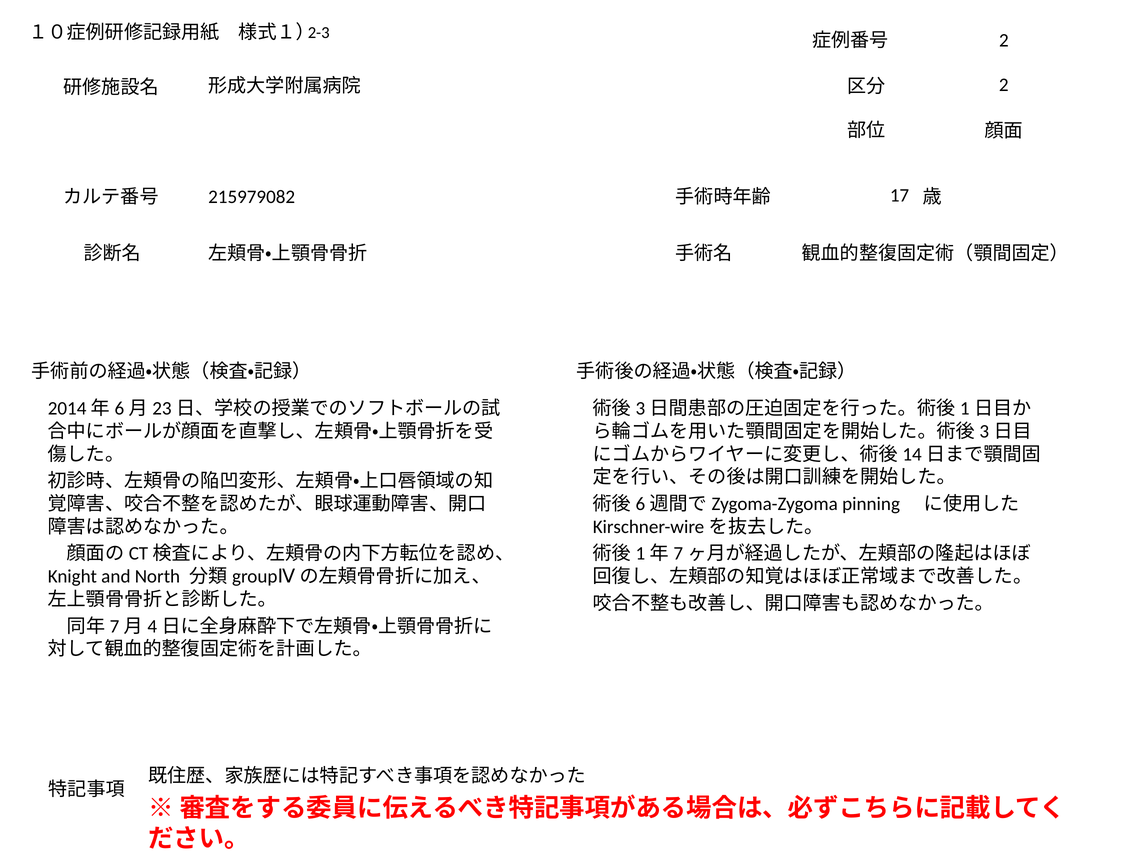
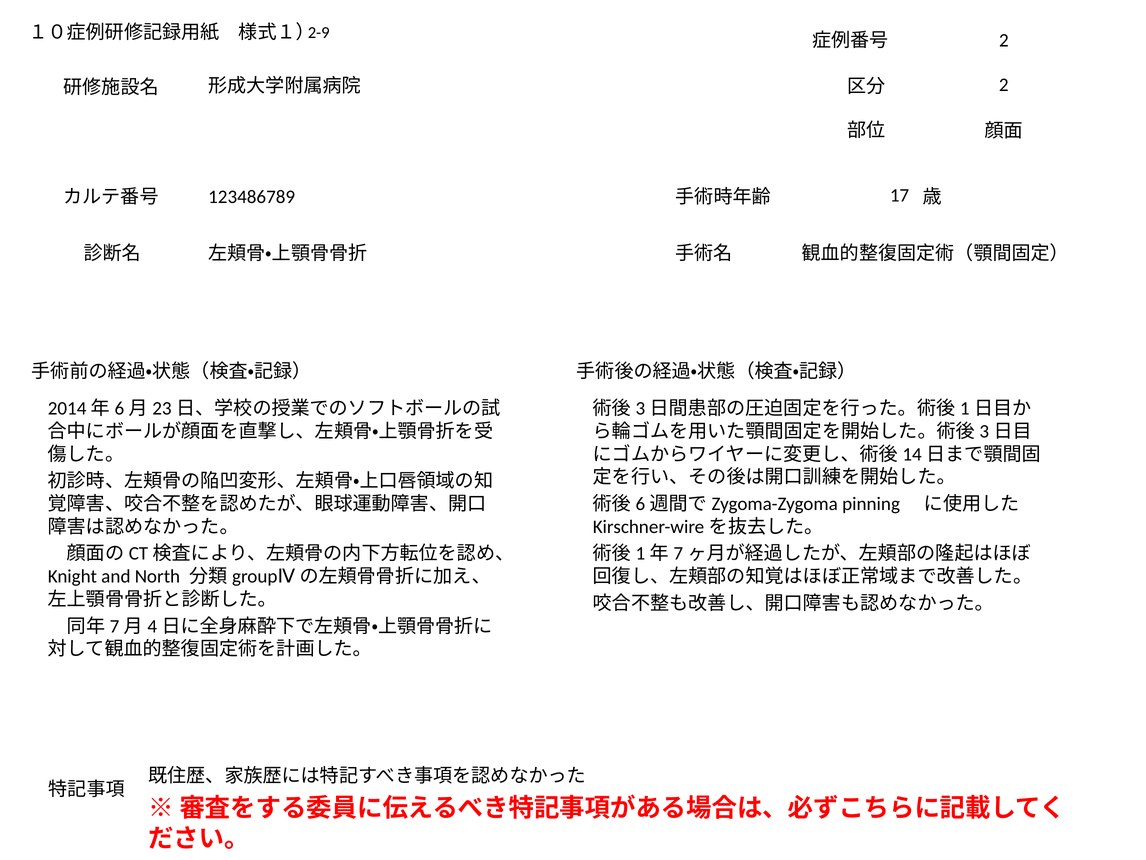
2-3: 2-3 -> 2-9 (319, 33)
215979082: 215979082 -> 123486789 (252, 197)
